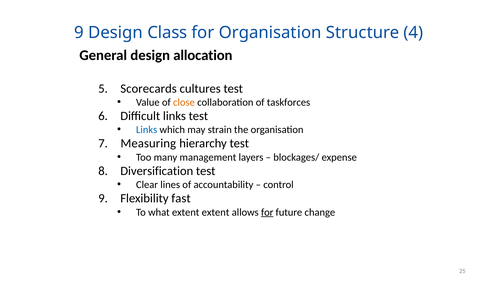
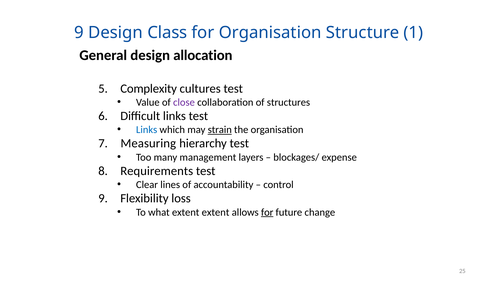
4: 4 -> 1 (413, 33)
Scorecards: Scorecards -> Complexity (149, 88)
close colour: orange -> purple (184, 102)
taskforces: taskforces -> structures (288, 102)
strain underline: none -> present (220, 130)
Diversification: Diversification -> Requirements (157, 171)
fast: fast -> loss (181, 198)
